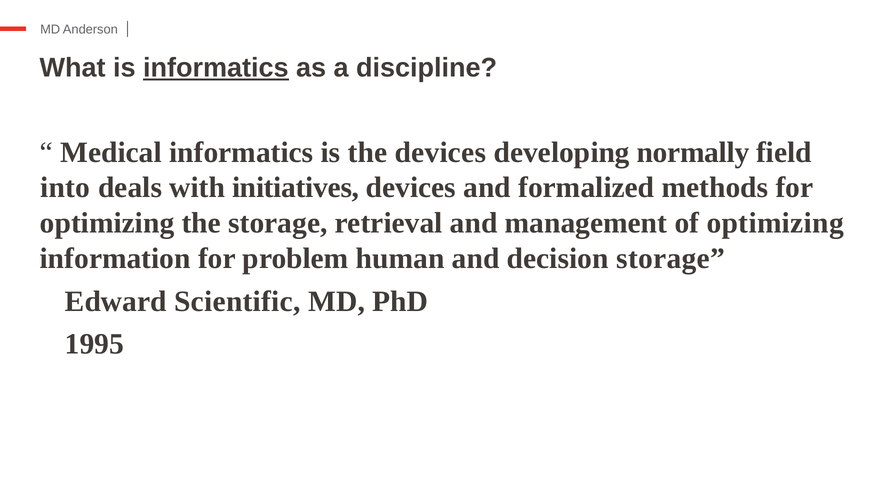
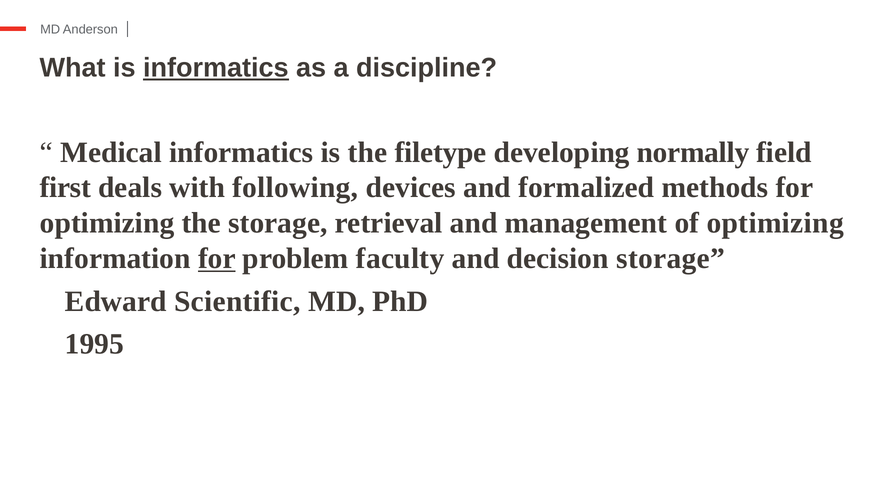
the devices: devices -> filetype (441, 152)
into: into -> first (65, 188)
initiatives: initiatives -> following (295, 188)
for underline: none -> present (217, 259)
human: human -> faculty (400, 259)
